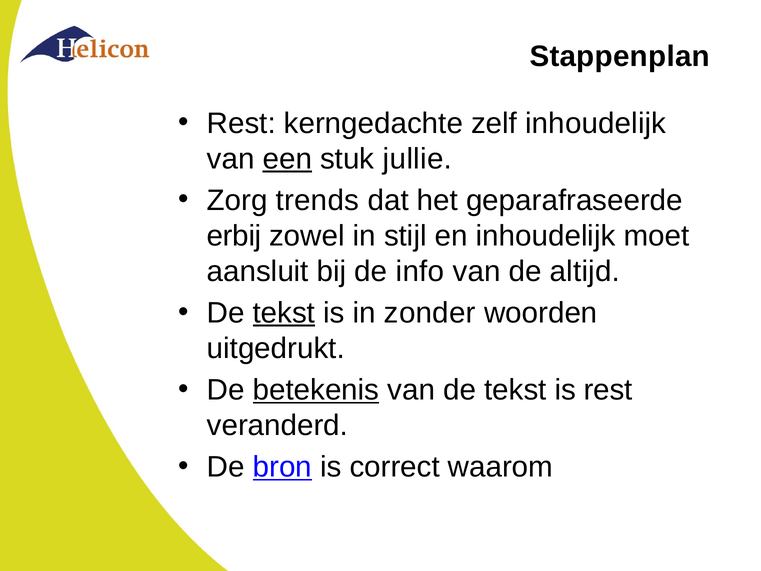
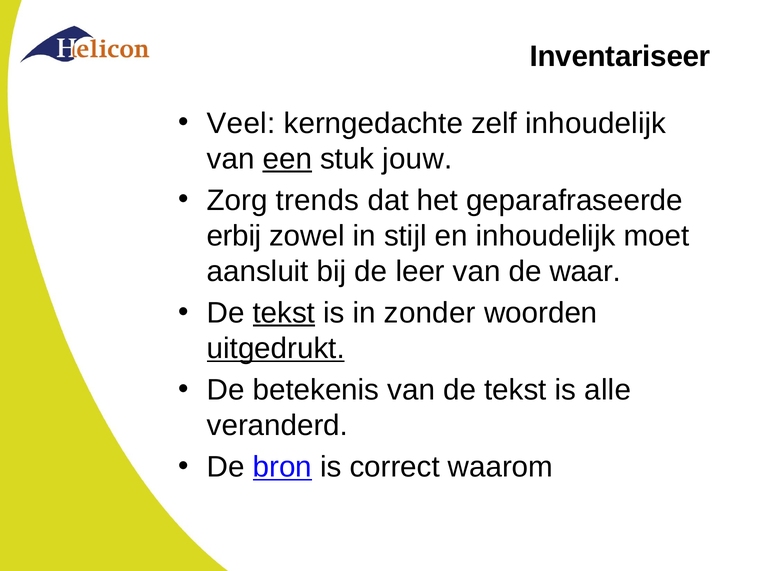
Stappenplan: Stappenplan -> Inventariseer (620, 57)
Rest: Rest -> Veel (241, 123)
jullie: jullie -> jouw (417, 159)
info: info -> leer (420, 271)
altijd: altijd -> waar (585, 271)
uitgedrukt underline: none -> present (276, 348)
betekenis underline: present -> none (316, 390)
is rest: rest -> alle (608, 390)
